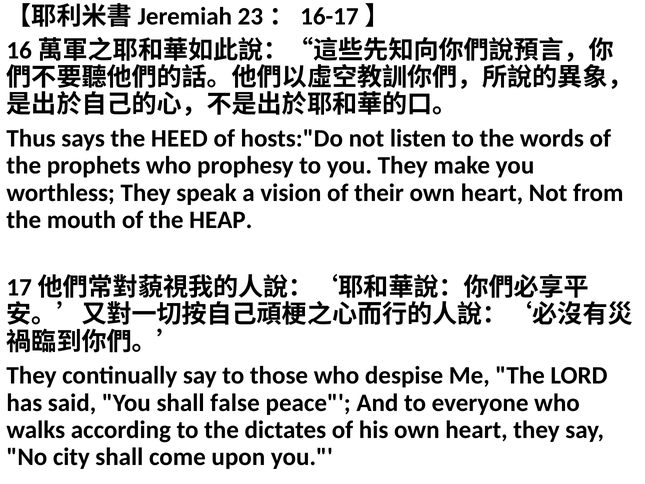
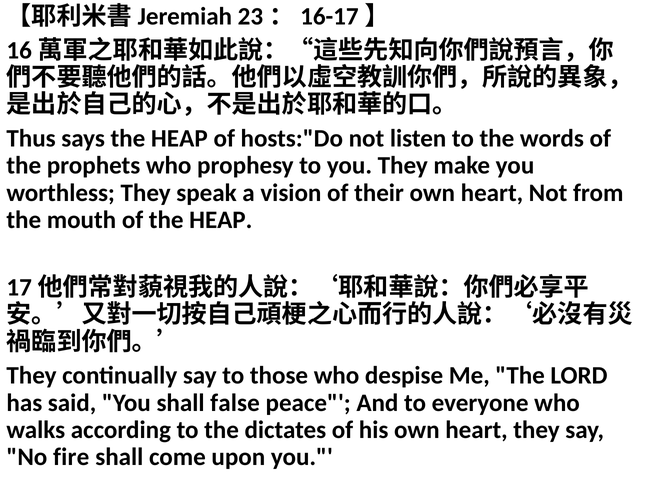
says the HEED: HEED -> HEAP (179, 138)
city: city -> fire (71, 457)
